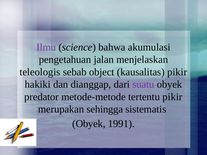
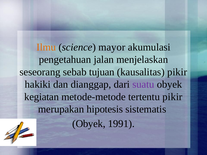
Ilmu colour: purple -> orange (46, 47)
bahwa: bahwa -> mayor (112, 47)
teleologis: teleologis -> seseorang (40, 72)
object: object -> tujuan (102, 72)
predator: predator -> kegiatan (42, 97)
sehingga: sehingga -> hipotesis (105, 109)
